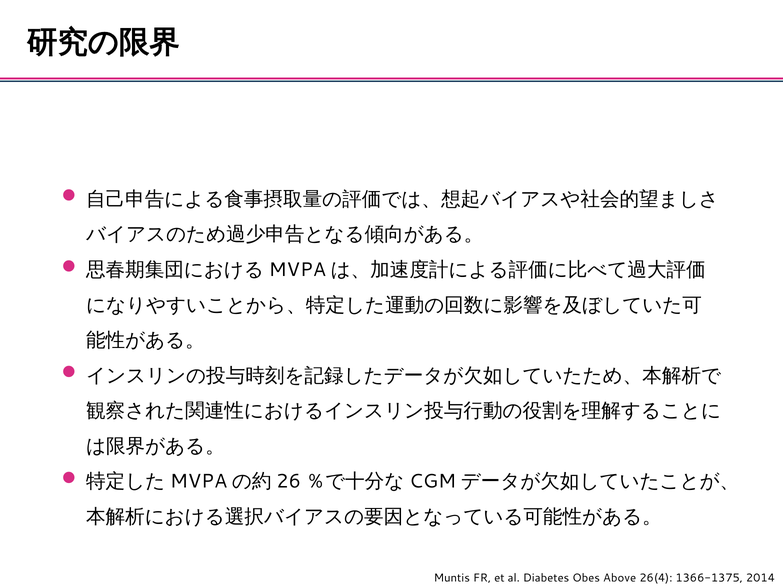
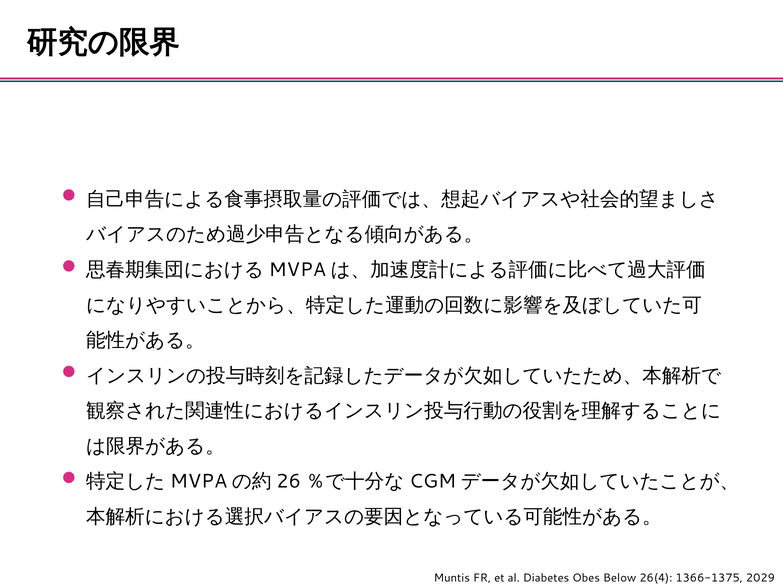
Above: Above -> Below (620, 577)
2014: 2014 -> 2029 (760, 577)
